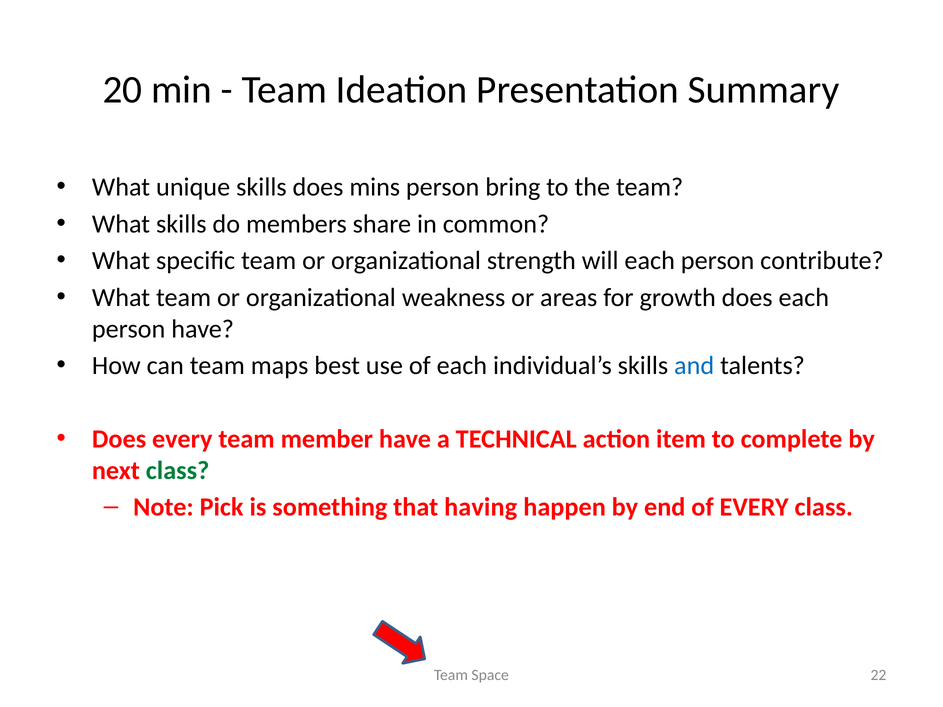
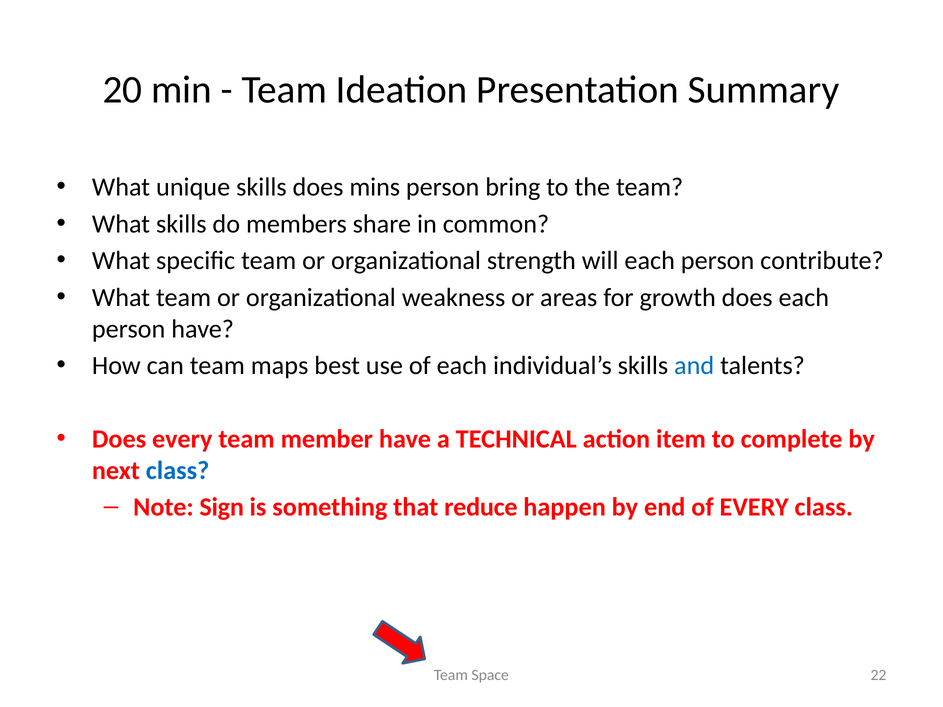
class colour: green -> blue (178, 471)
Pick: Pick -> Sign (222, 507)
having: having -> reduce (481, 507)
